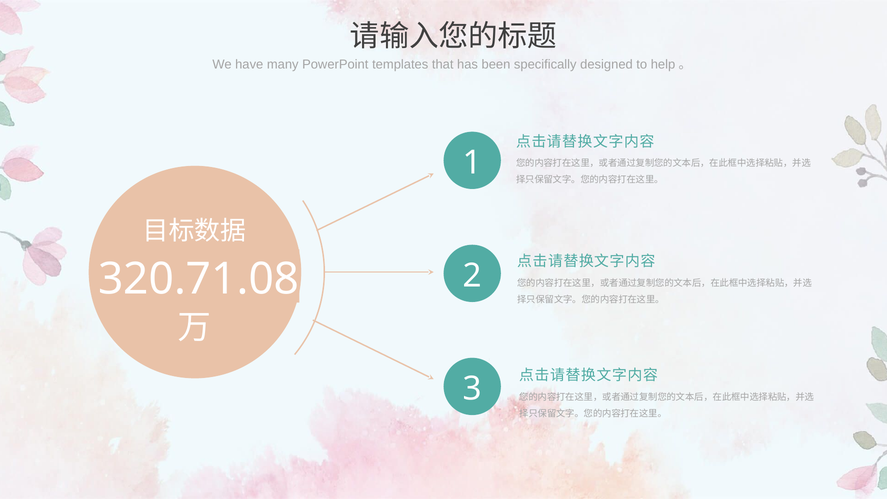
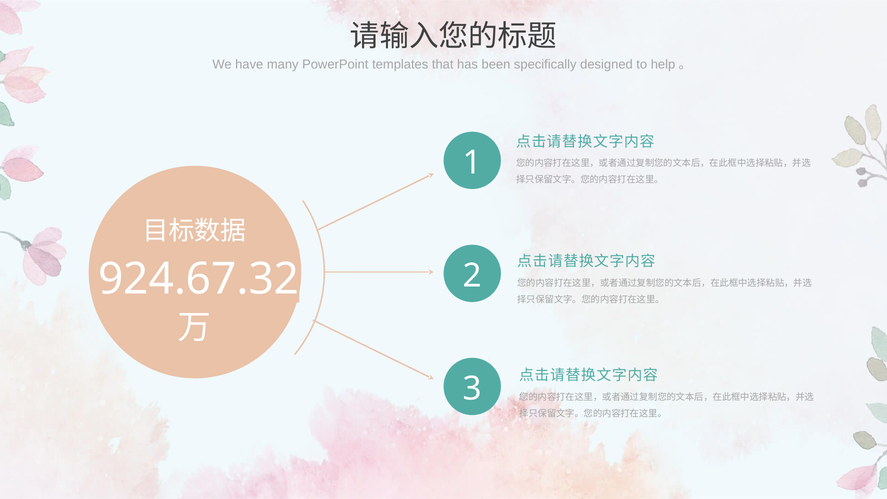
320.71.08: 320.71.08 -> 924.67.32 (199, 279)
